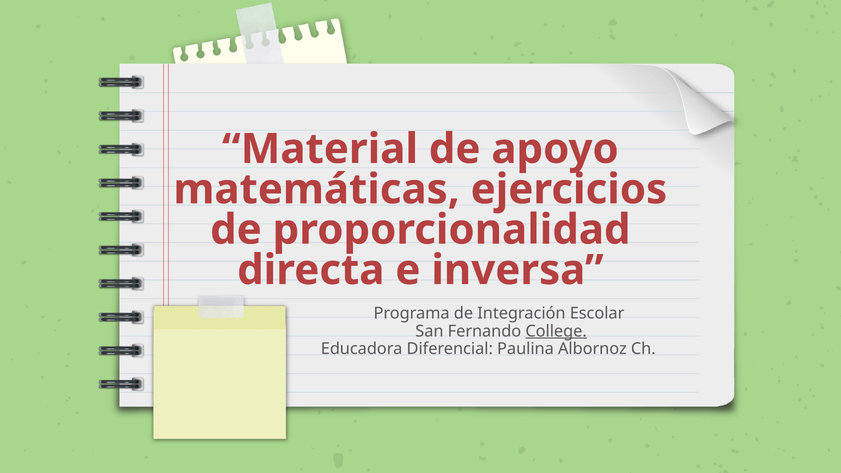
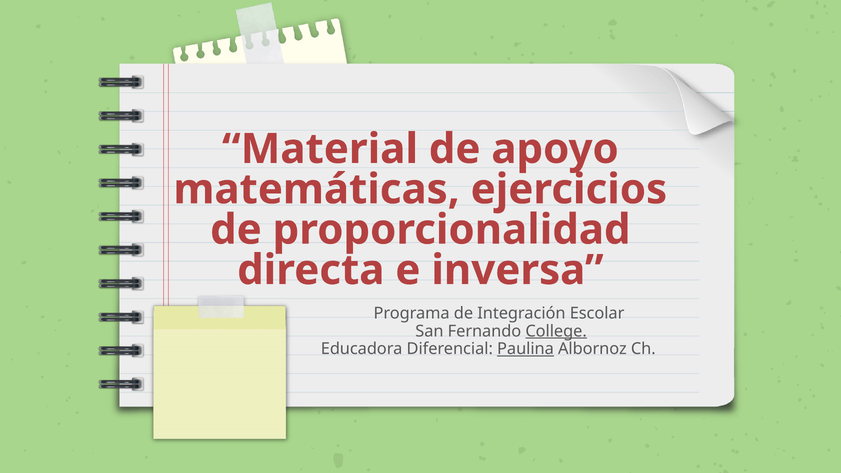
Paulina underline: none -> present (526, 349)
